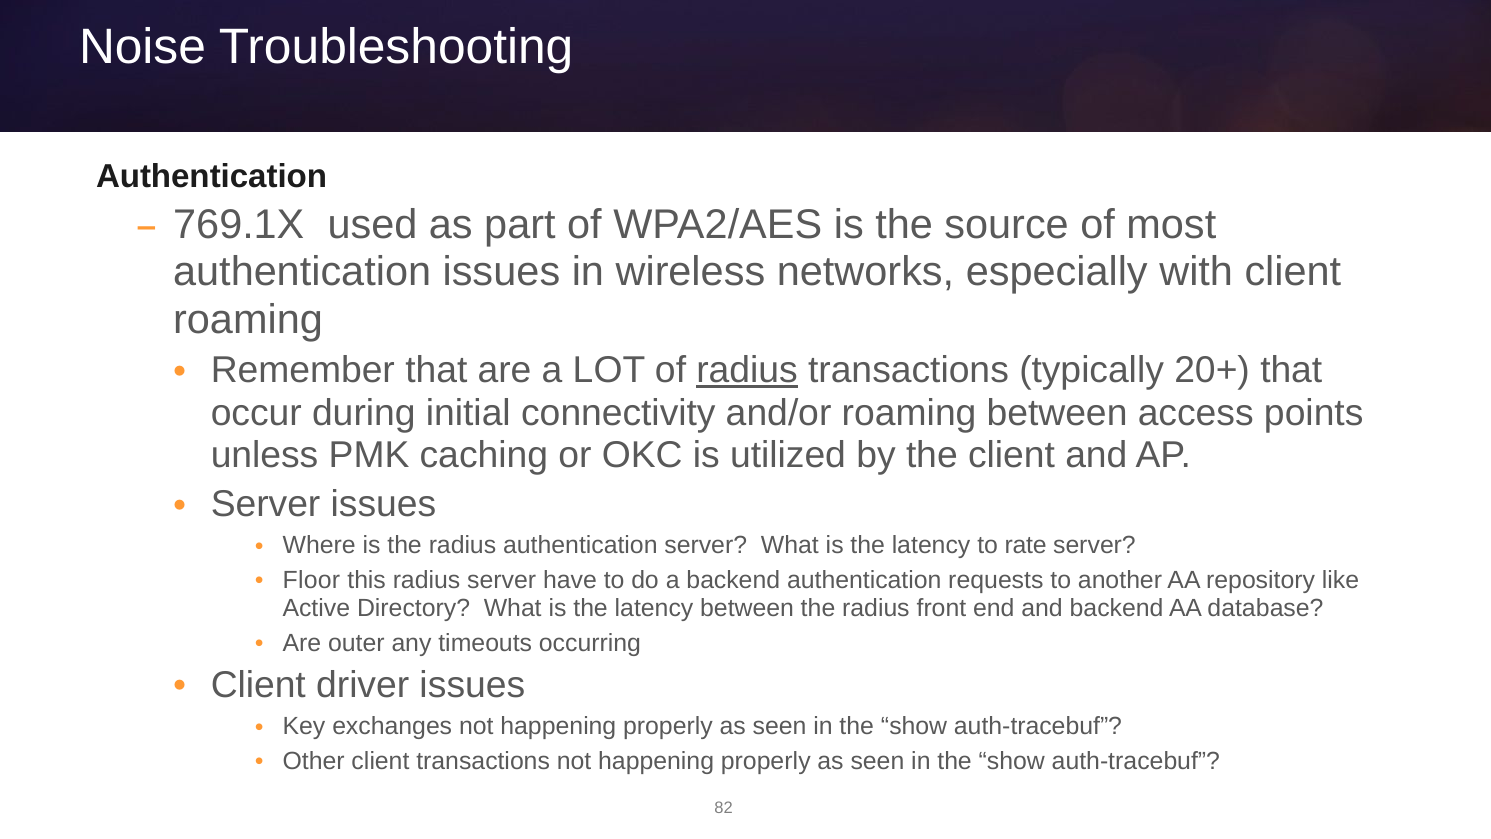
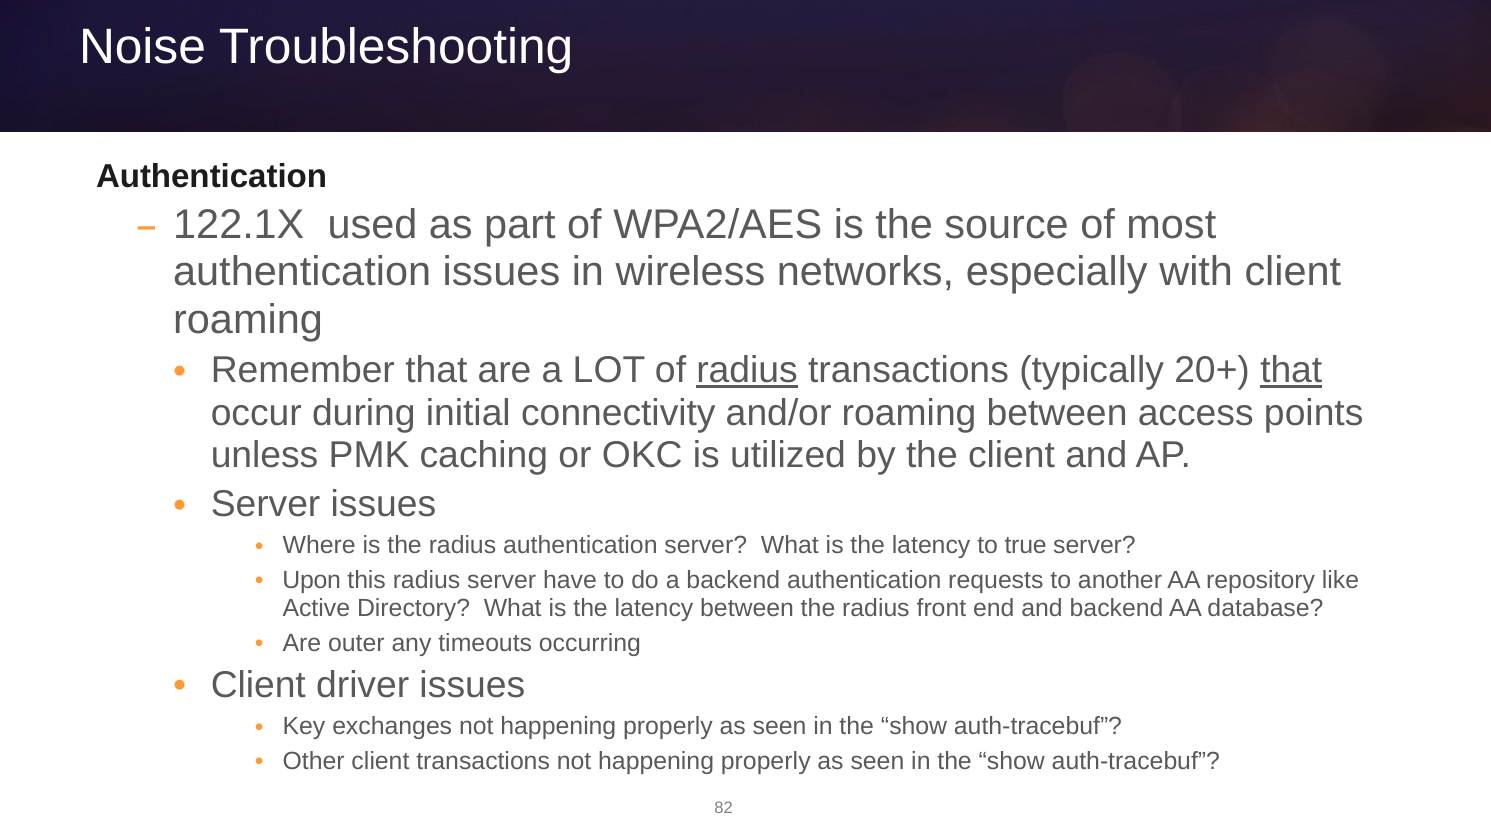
769.1X: 769.1X -> 122.1X (239, 225)
that underline: none -> present (1291, 370)
rate: rate -> true (1026, 546)
Floor: Floor -> Upon (312, 580)
